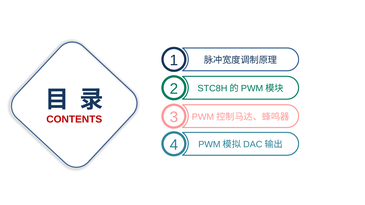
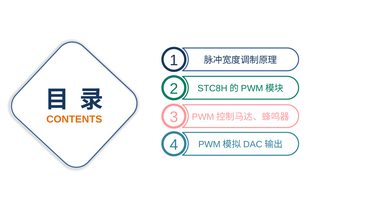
CONTENTS colour: red -> orange (74, 120)
